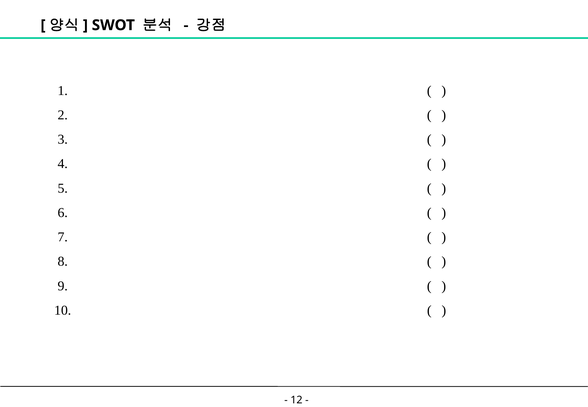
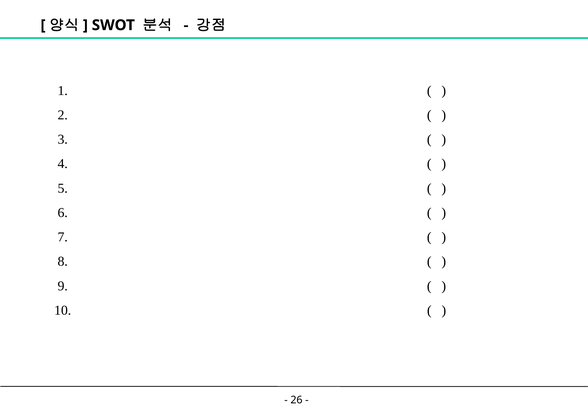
12: 12 -> 26 (296, 400)
